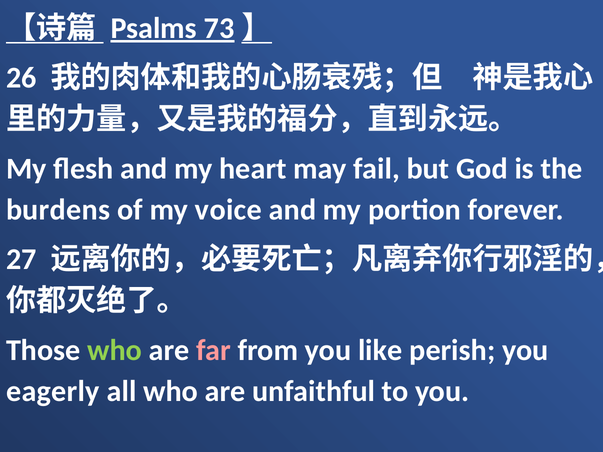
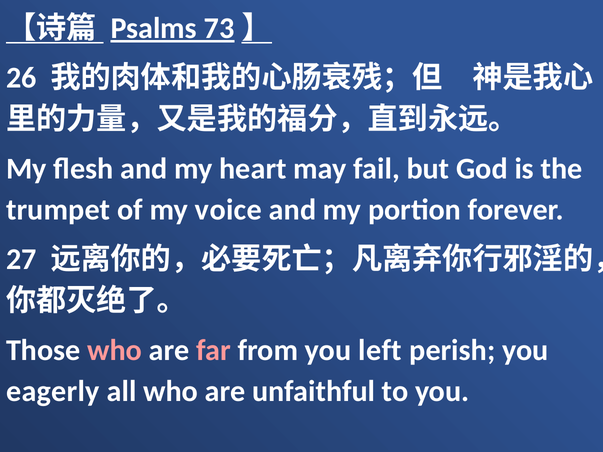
burdens: burdens -> trumpet (58, 210)
who colour: light green -> pink (115, 350)
like: like -> left (380, 350)
